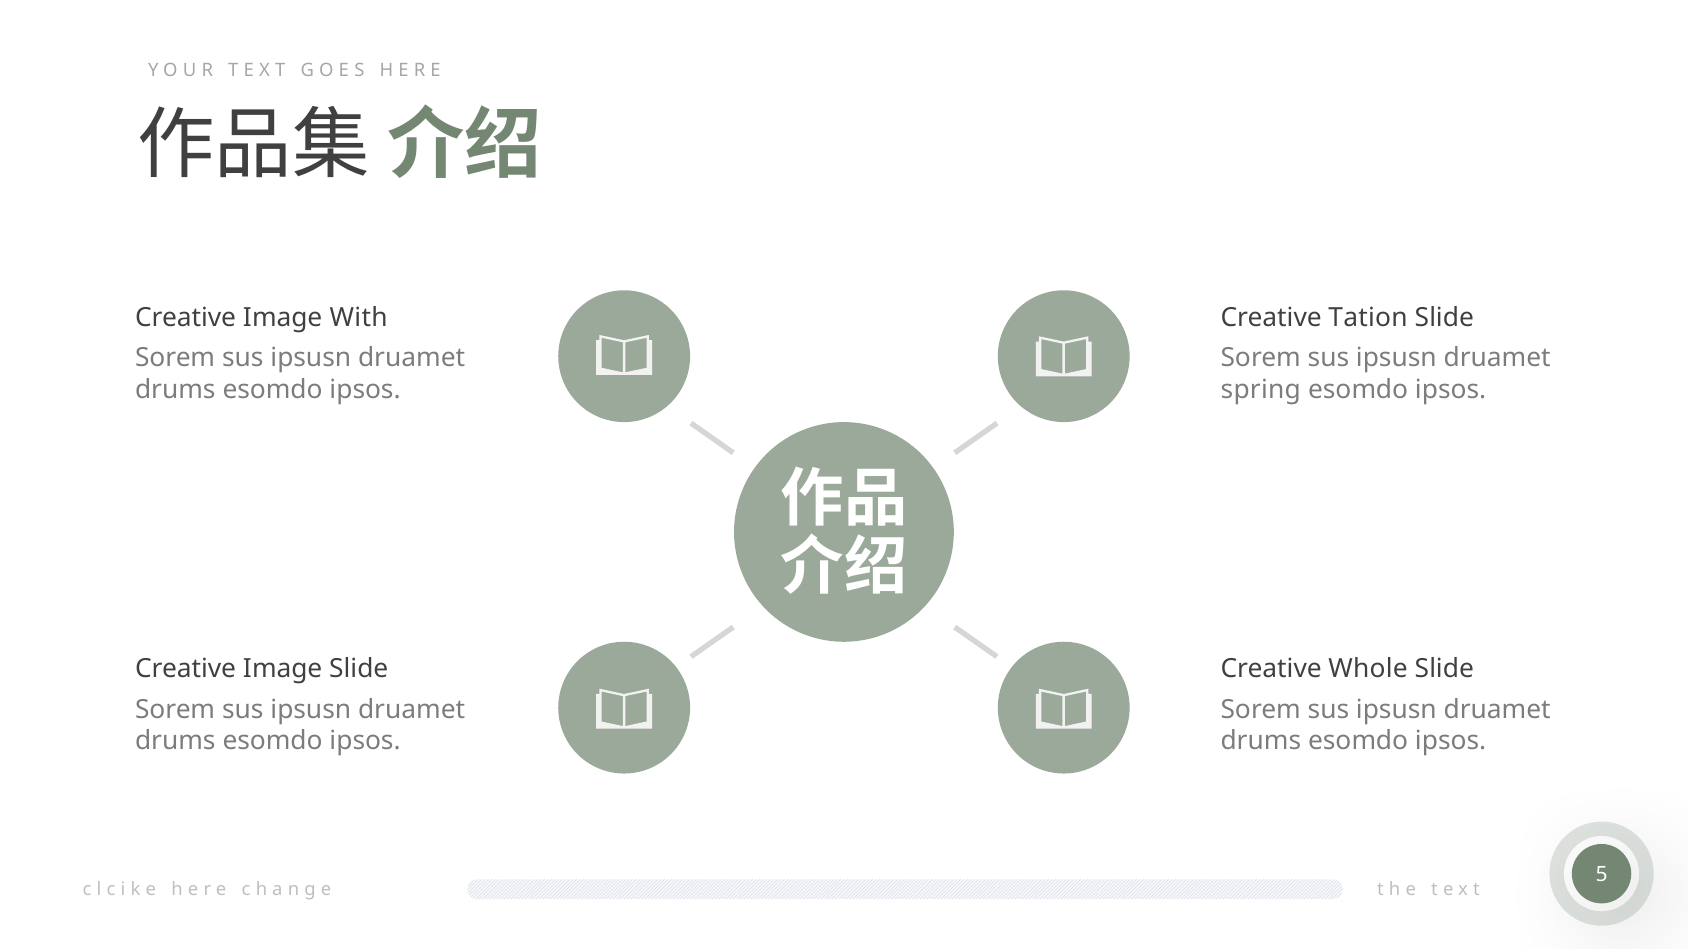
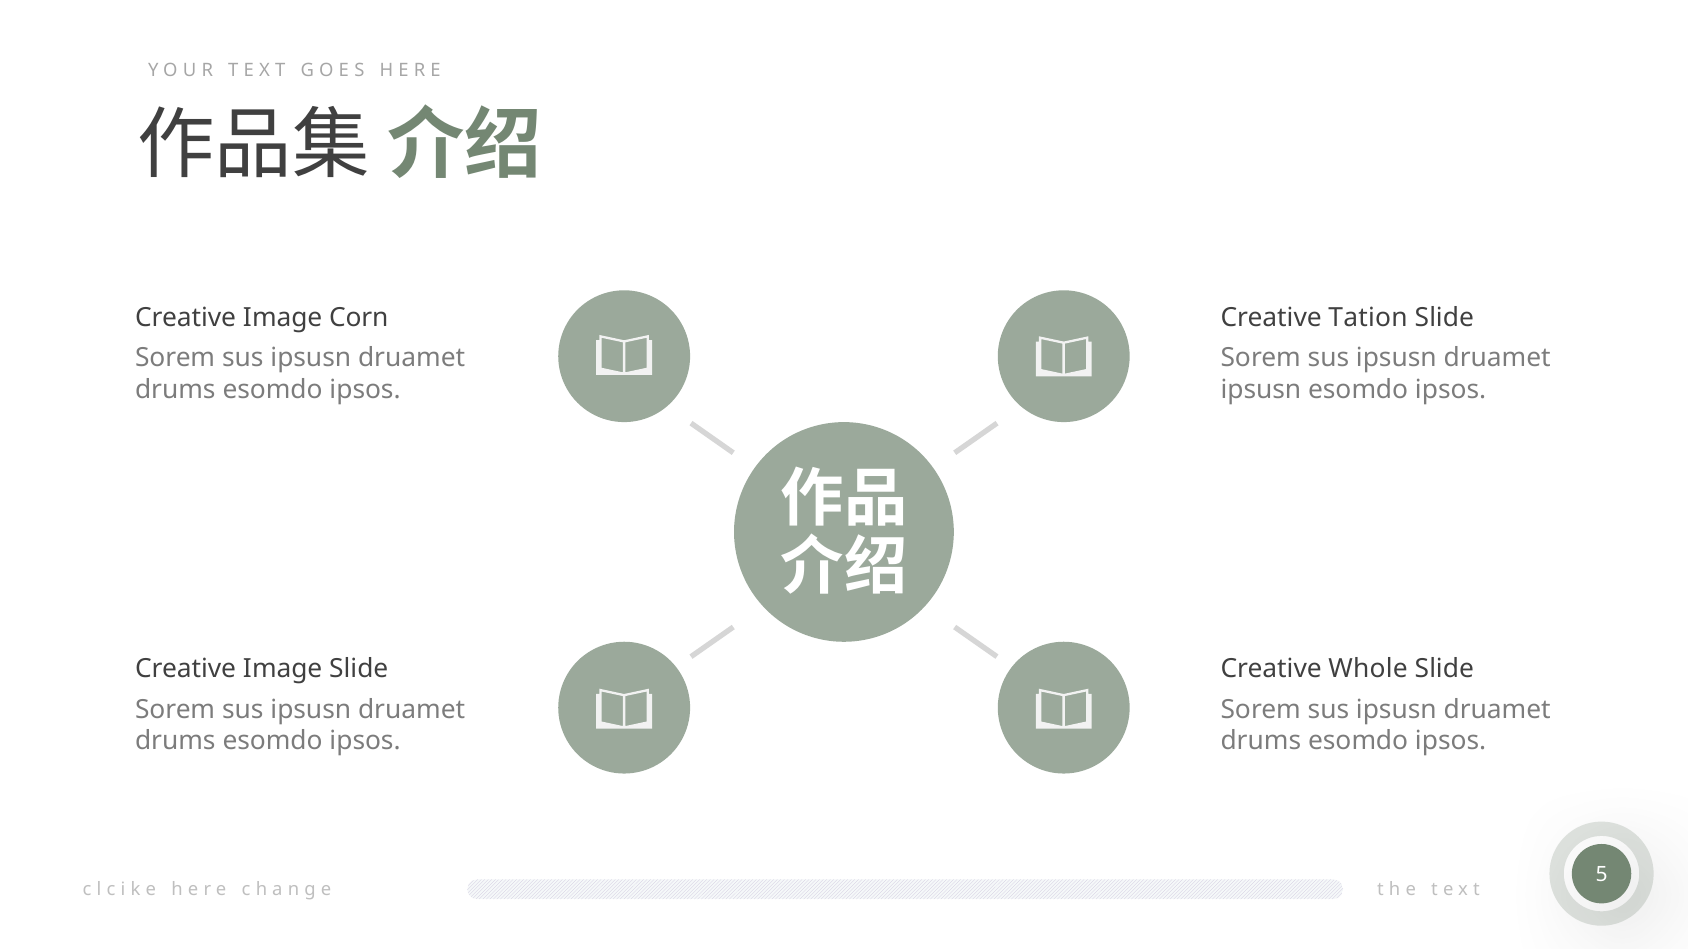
With: With -> Corn (359, 318)
spring: spring -> ipsusn (1261, 390)
